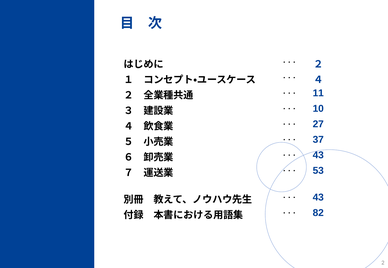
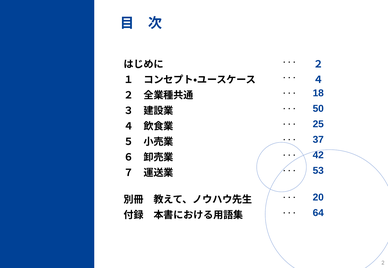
11: 11 -> 18 (318, 93)
10: 10 -> 50 (318, 109)
27: 27 -> 25 (318, 124)
43: 43 -> 42 (318, 156)
43: 43 -> 20 (318, 198)
82: 82 -> 64 (318, 213)
